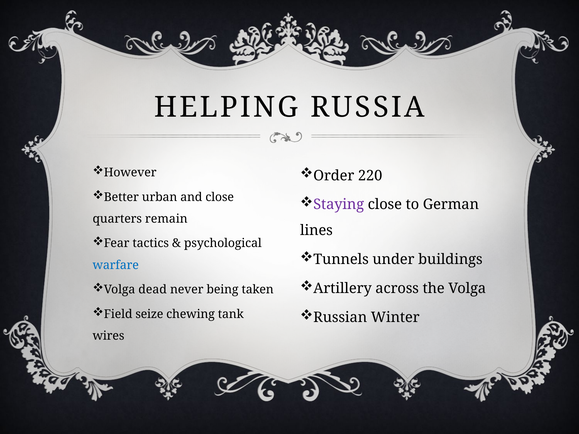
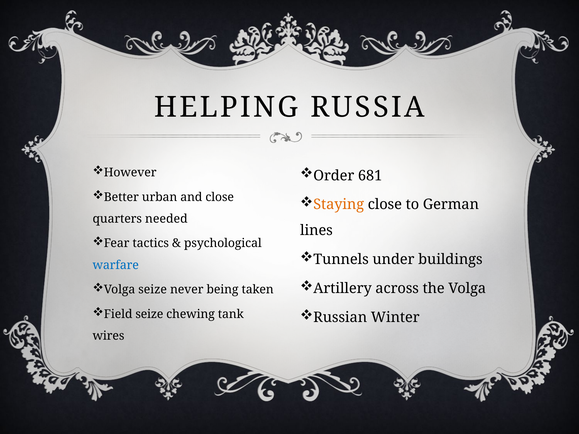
220: 220 -> 681 (370, 176)
Staying colour: purple -> orange (339, 205)
remain: remain -> needed (166, 219)
Volga dead: dead -> seize (153, 290)
